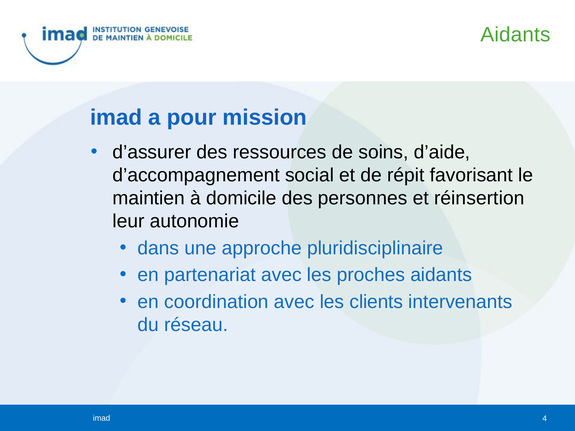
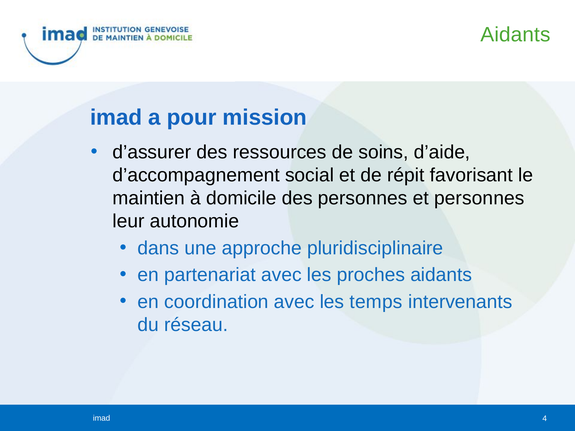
et réinsertion: réinsertion -> personnes (479, 198)
clients: clients -> temps (376, 302)
